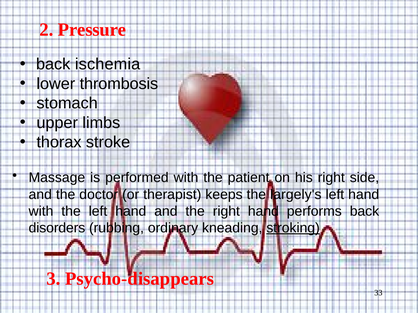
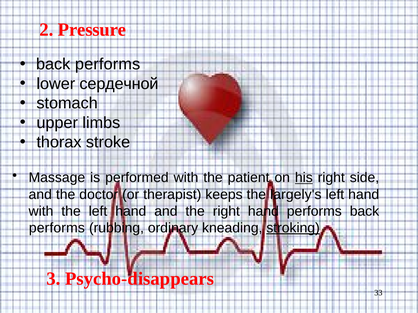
ischemia: ischemia -> performs (108, 64)
thrombosis: thrombosis -> сердечной (119, 84)
his underline: none -> present (304, 178)
disorders: disorders -> performs (57, 228)
